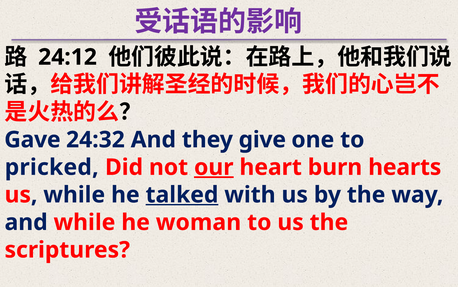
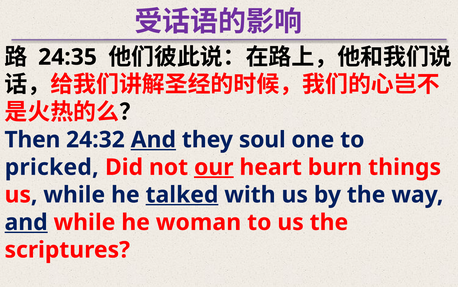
24:12: 24:12 -> 24:35 (68, 57)
Gave: Gave -> Then (32, 139)
And underline: none -> present (153, 139)
give: give -> soul (262, 139)
hearts: hearts -> things (405, 167)
and underline: none -> present (26, 222)
